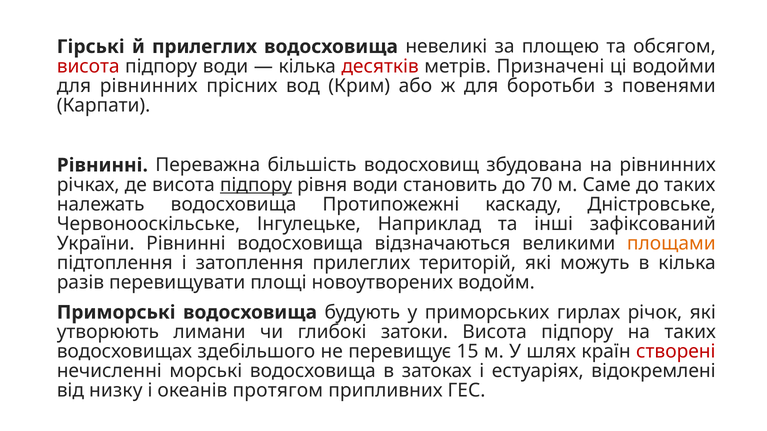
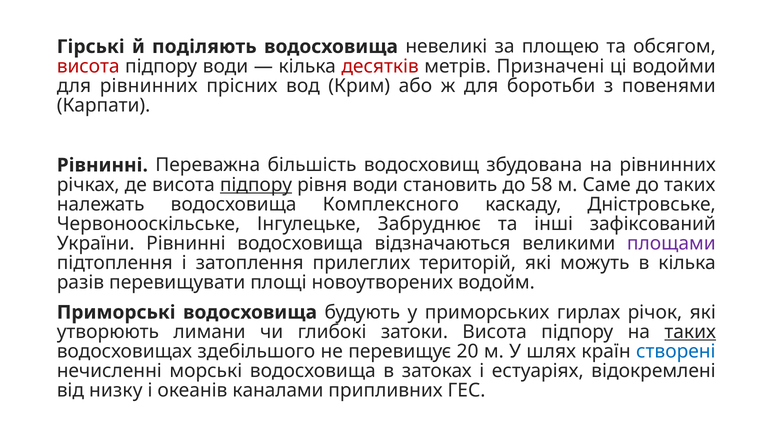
й прилеглих: прилеглих -> поділяють (204, 47)
70: 70 -> 58 (542, 185)
Протипожежні: Протипожежні -> Комплексного (391, 204)
Наприклад: Наприклад -> Забруднює (429, 224)
площами colour: orange -> purple (671, 244)
таких underline: none -> present (690, 332)
15: 15 -> 20 (468, 352)
створені colour: red -> blue (676, 352)
протягом: протягом -> каналами (278, 391)
